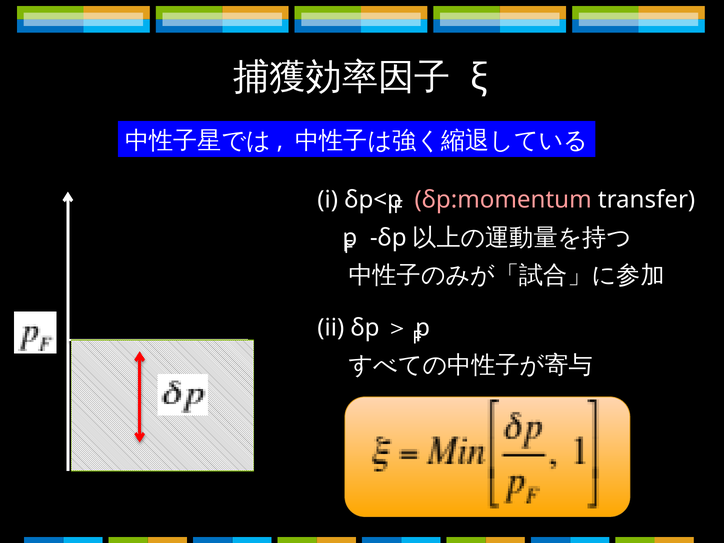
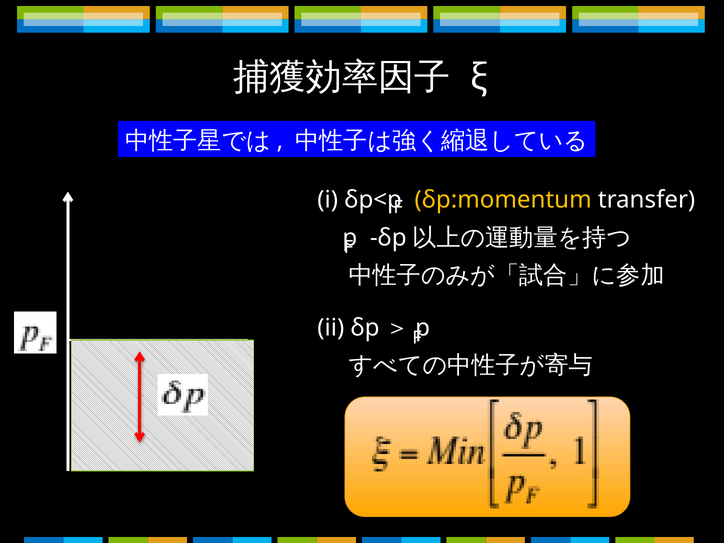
δp:momentum colour: pink -> yellow (503, 200)
